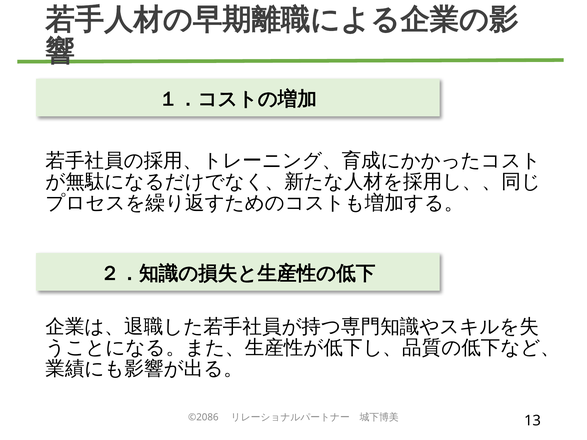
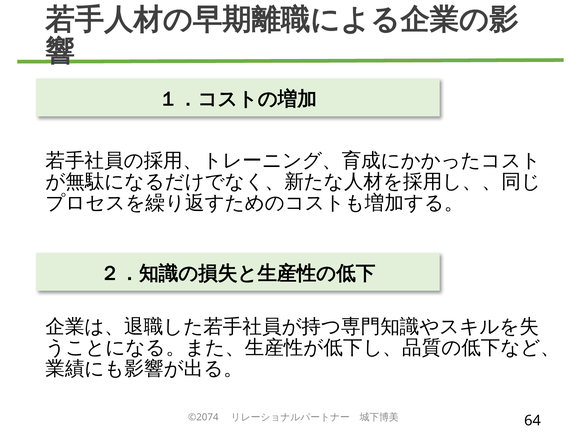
©2086: ©2086 -> ©2074 (203, 418)
13: 13 -> 64 (533, 421)
